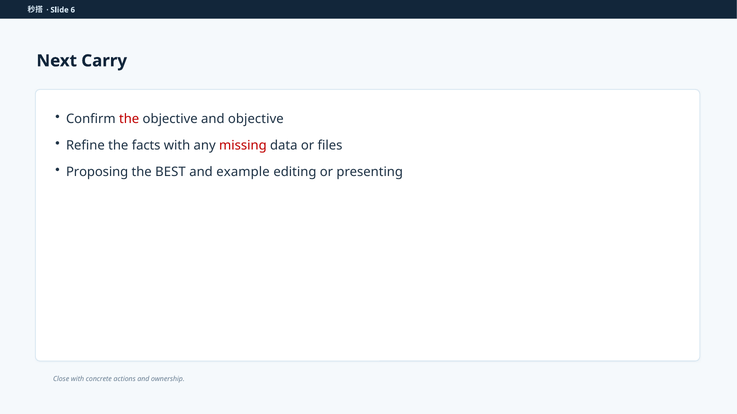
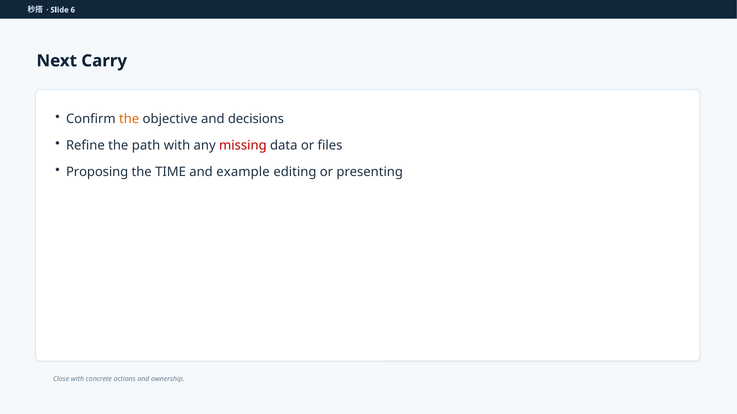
the colour: red -> orange (129, 119)
and objective: objective -> decisions (256, 119)
facts: facts -> path (146, 146)
BEST: BEST -> TIME (171, 172)
